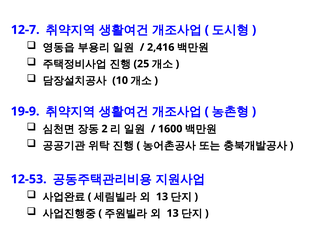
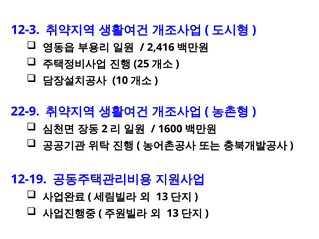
12-7: 12-7 -> 12-3 (25, 30)
19-9: 19-9 -> 22-9 (25, 111)
12-53: 12-53 -> 12-19 (29, 179)
